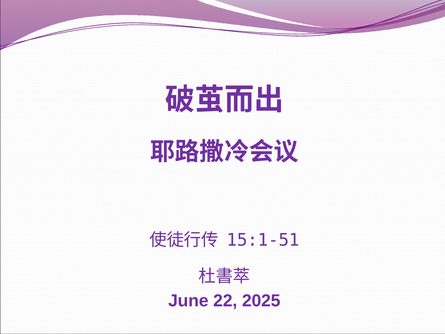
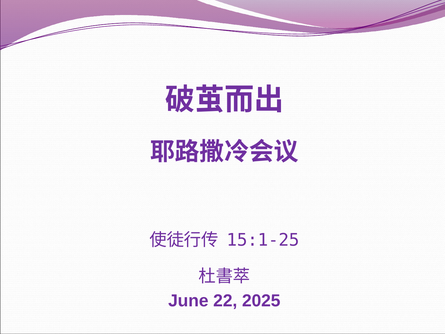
15:1-51: 15:1-51 -> 15:1-25 (263, 240)
